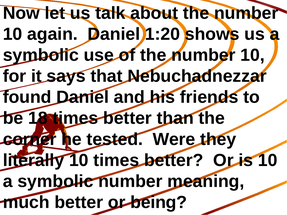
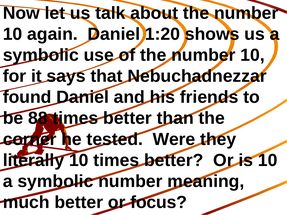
18: 18 -> 88 (38, 118)
being: being -> focus (159, 203)
